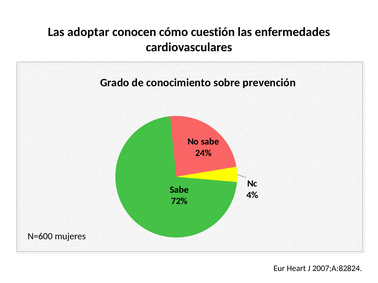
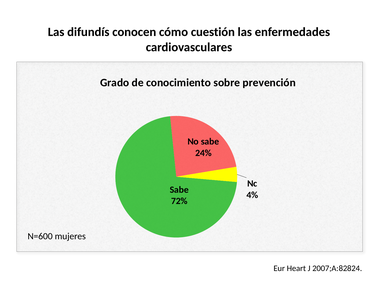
adoptar: adoptar -> difundís (88, 32)
